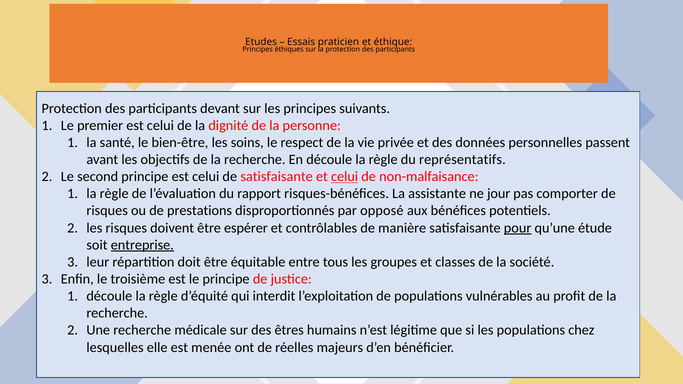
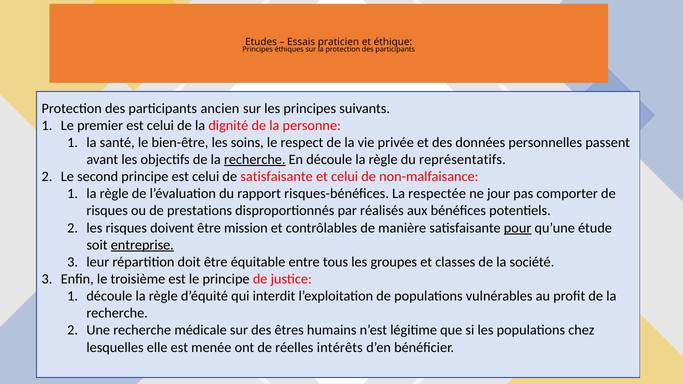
devant: devant -> ancien (220, 108)
recherche underline: none -> present (255, 160)
celui underline: present -> none (345, 177)
assistante: assistante -> respectée (437, 194)
opposé: opposé -> réalisés (382, 211)
espérer: espérer -> mission (246, 228)
majeurs: majeurs -> intérêts (340, 348)
